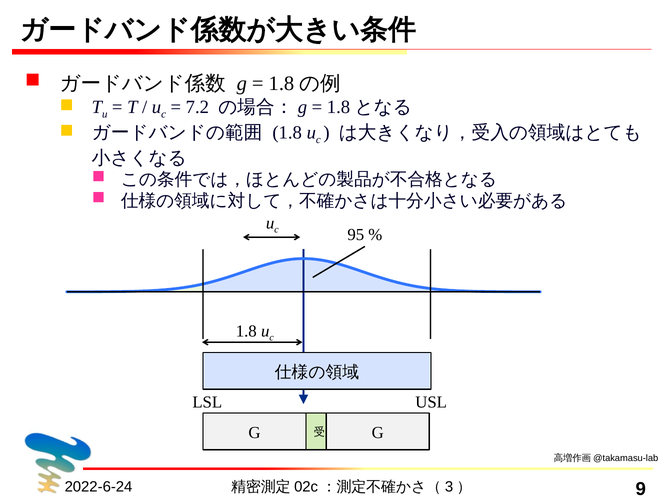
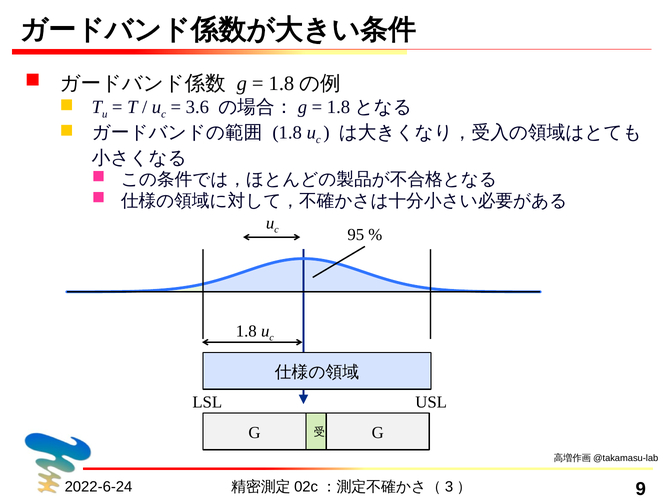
7.2: 7.2 -> 3.6 (197, 107)
